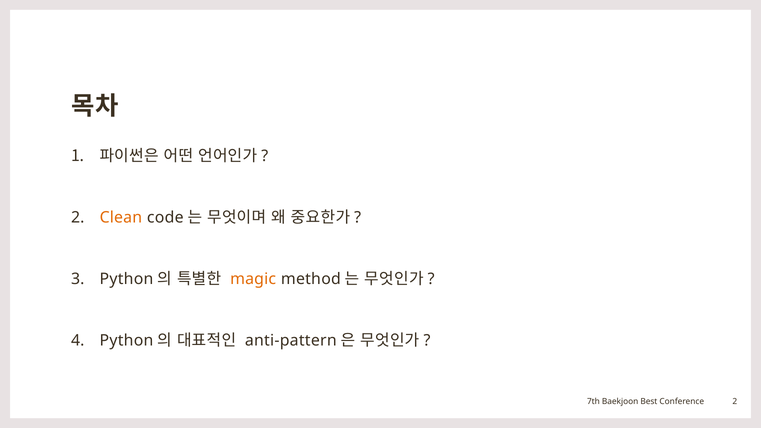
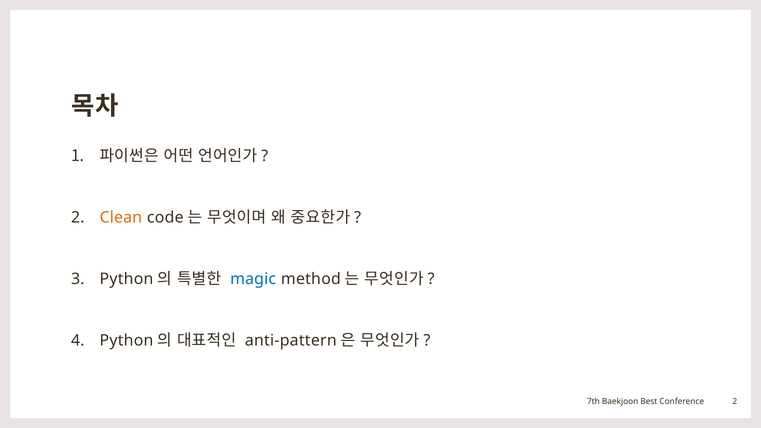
magic colour: orange -> blue (253, 279)
